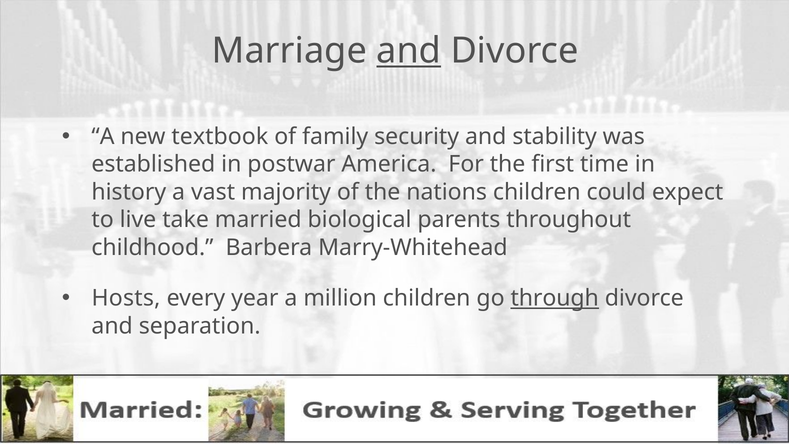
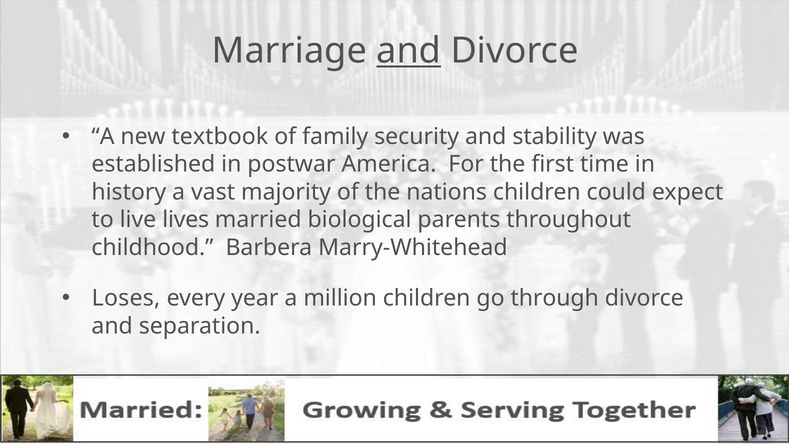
take: take -> lives (186, 220)
Hosts: Hosts -> Loses (126, 298)
through underline: present -> none (555, 298)
